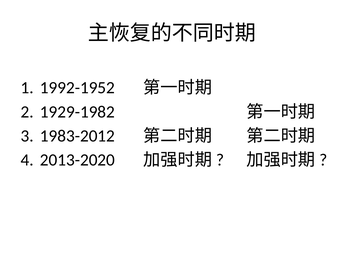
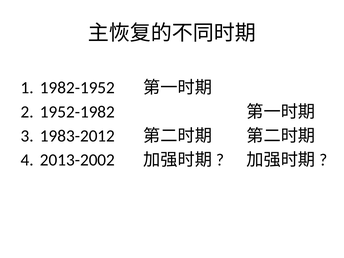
1992-1952: 1992-1952 -> 1982-1952 (77, 88)
1929-1982: 1929-1982 -> 1952-1982 (77, 112)
2013-2020: 2013-2020 -> 2013-2002 (77, 160)
